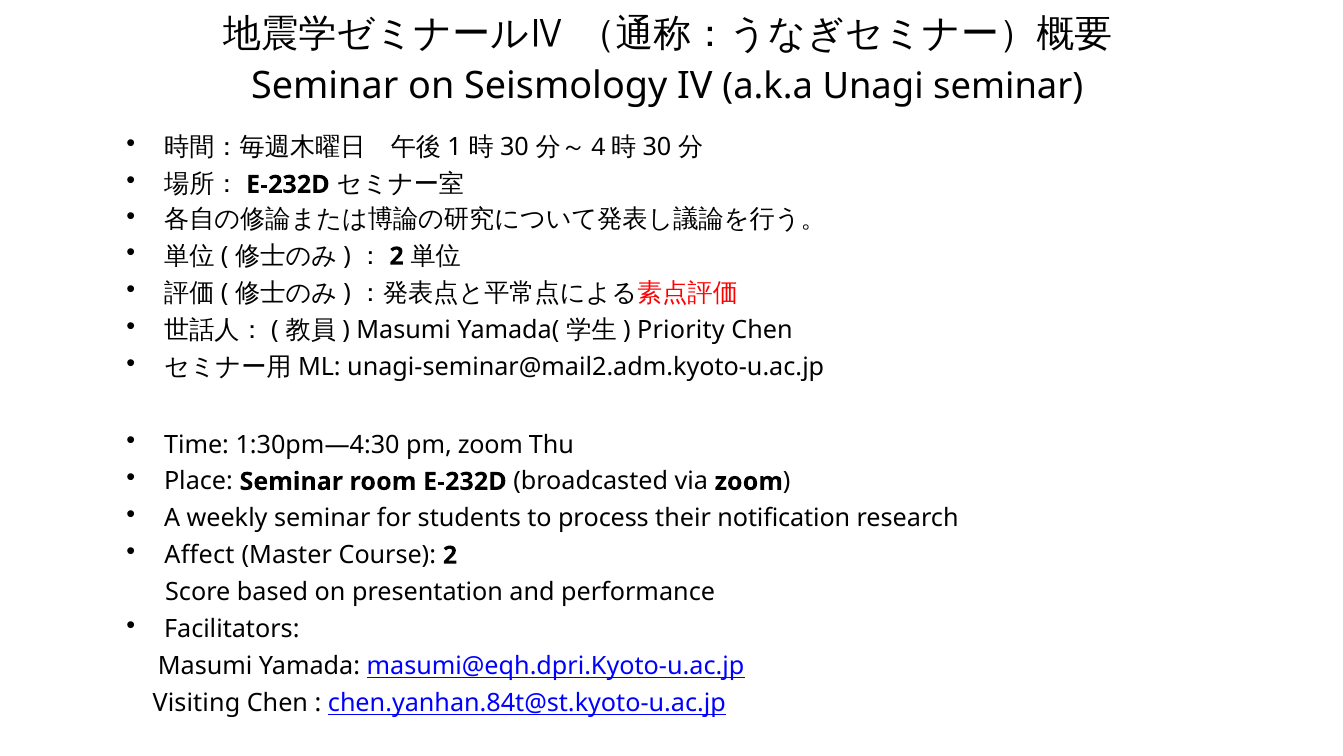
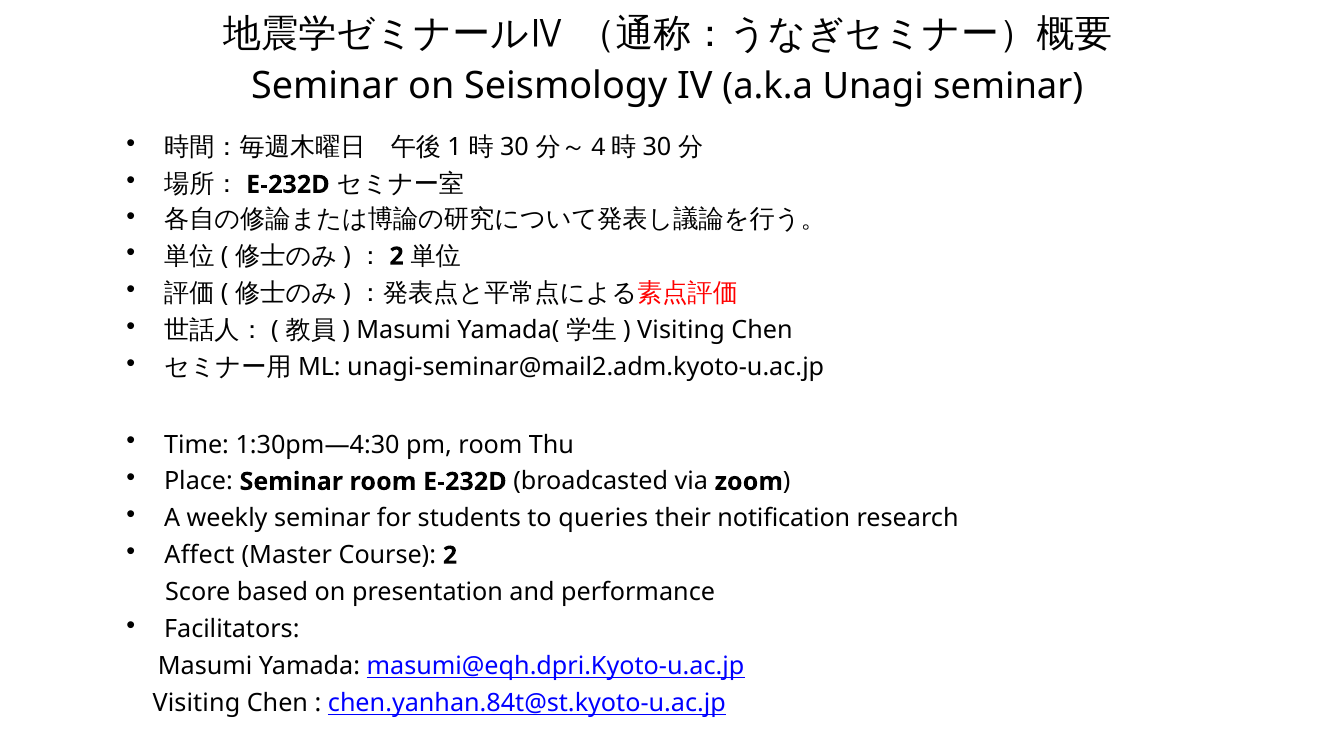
Priority: Priority -> Visiting (681, 330)
pm zoom: zoom -> room (490, 444)
process: process -> queries (603, 518)
